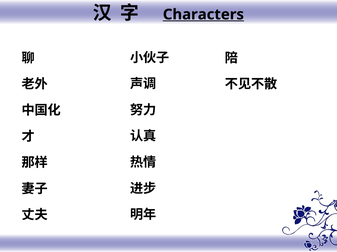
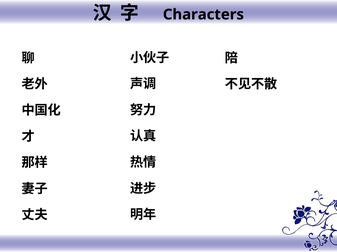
Characters underline: present -> none (203, 15)
